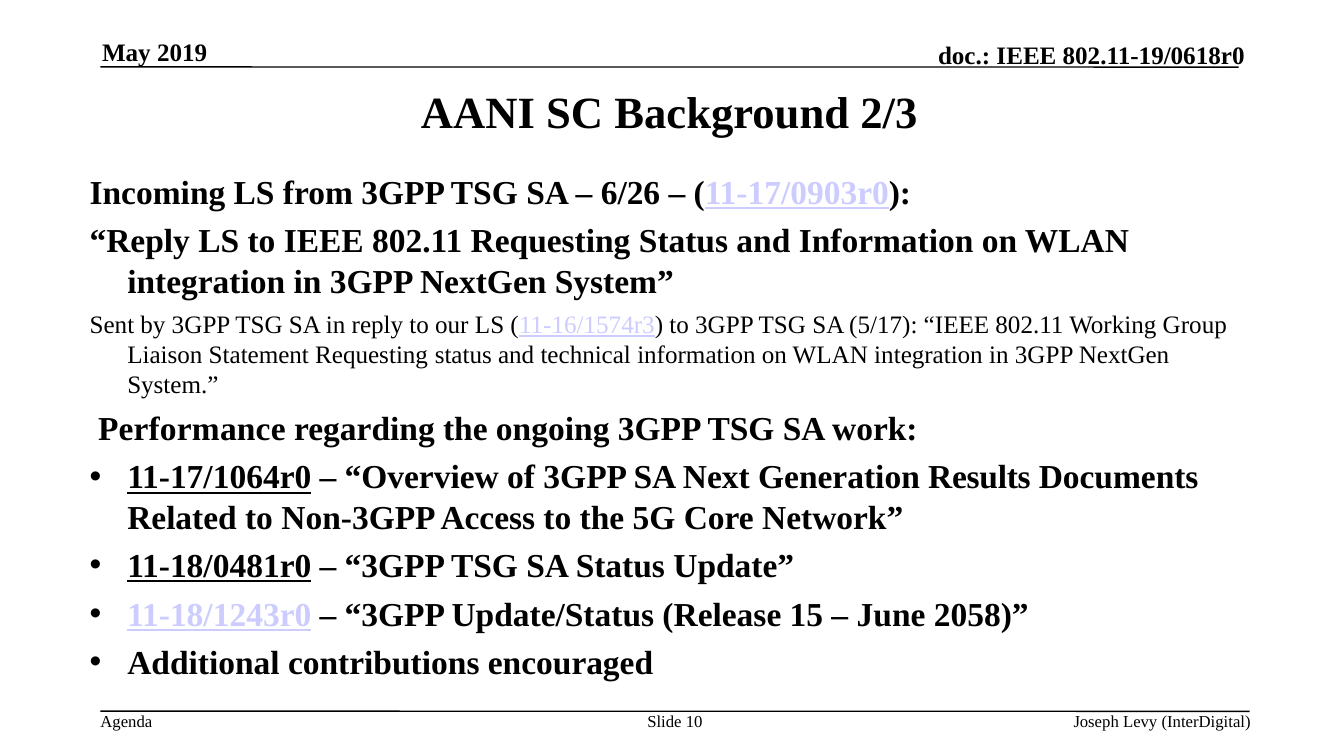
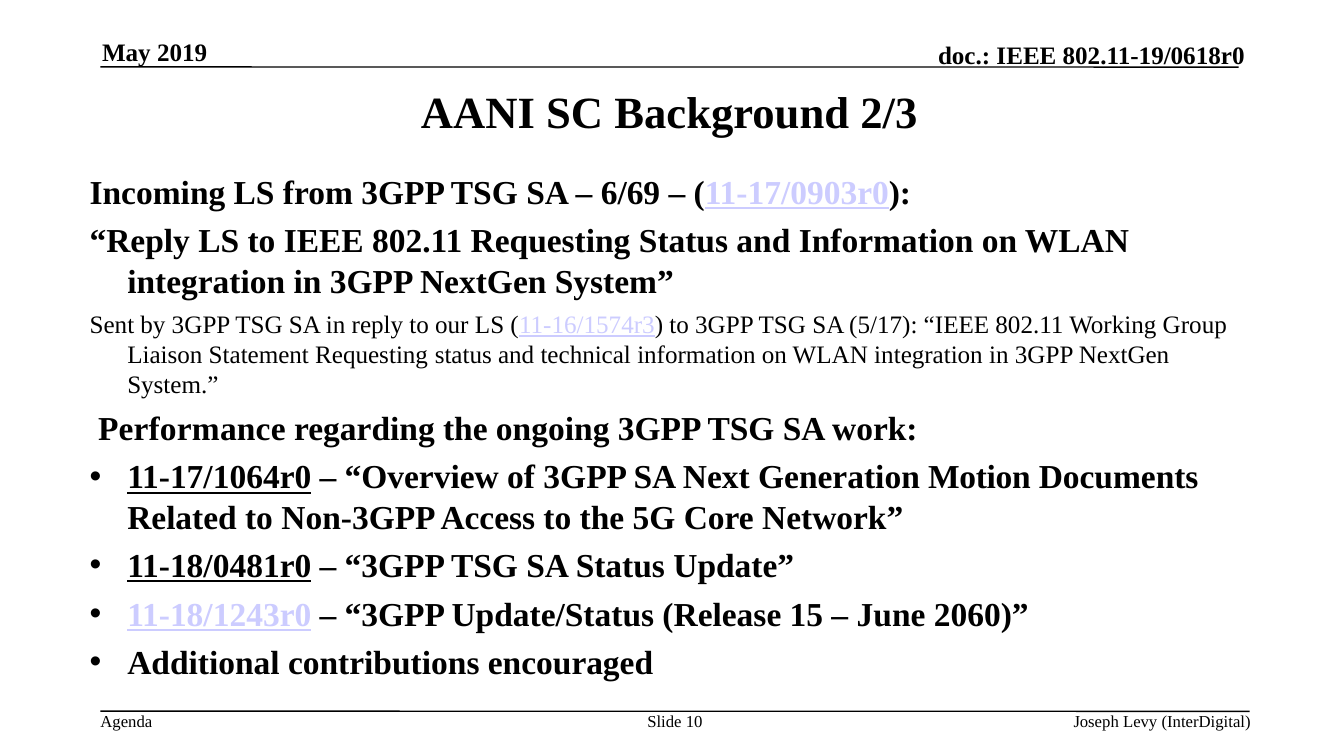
6/26: 6/26 -> 6/69 (631, 193)
Results: Results -> Motion (979, 478)
2058: 2058 -> 2060 (981, 615)
